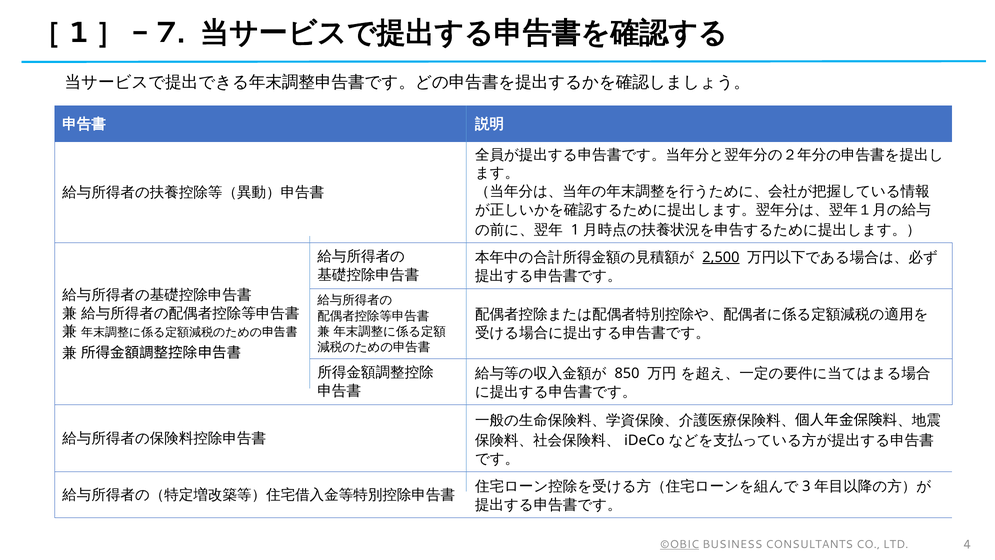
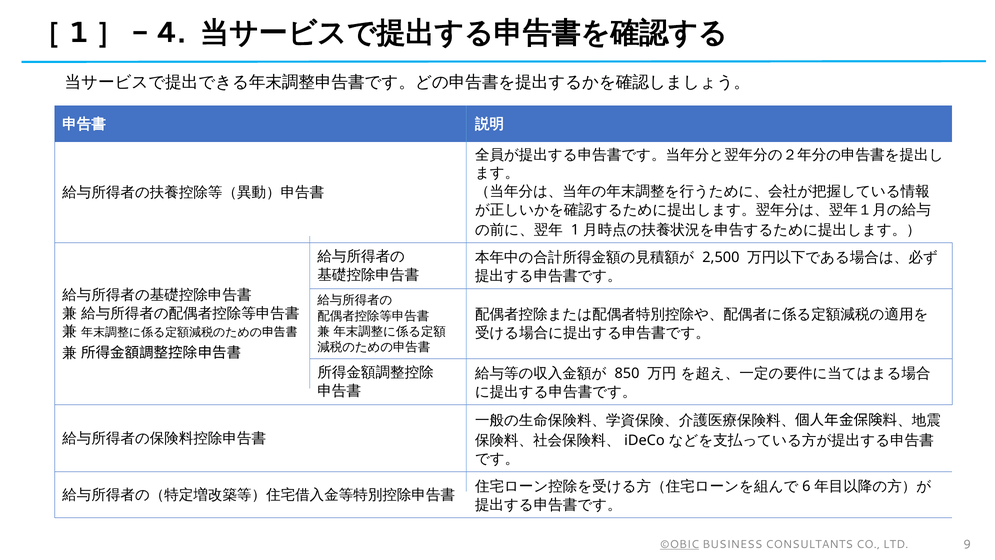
7: 7 -> 4 (171, 33)
2,500 underline: present -> none (721, 257)
3: 3 -> 6 (806, 486)
4: 4 -> 9 (967, 544)
